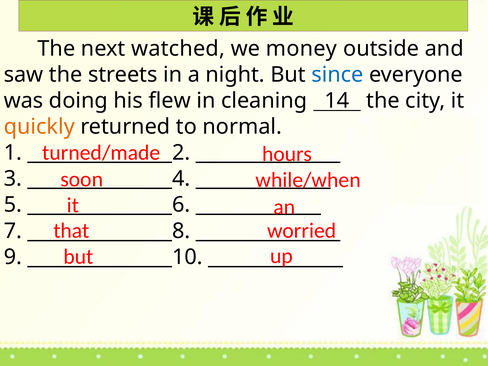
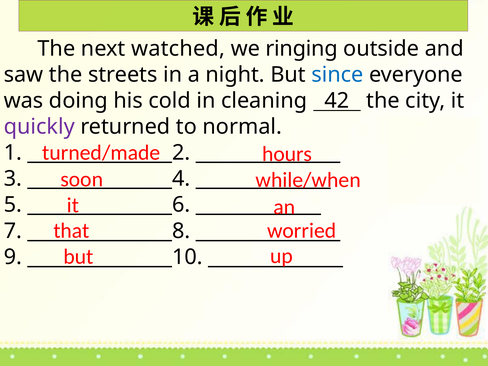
money: money -> ringing (302, 49)
flew: flew -> cold (170, 101)
14: 14 -> 42 (337, 101)
quickly colour: orange -> purple (39, 127)
